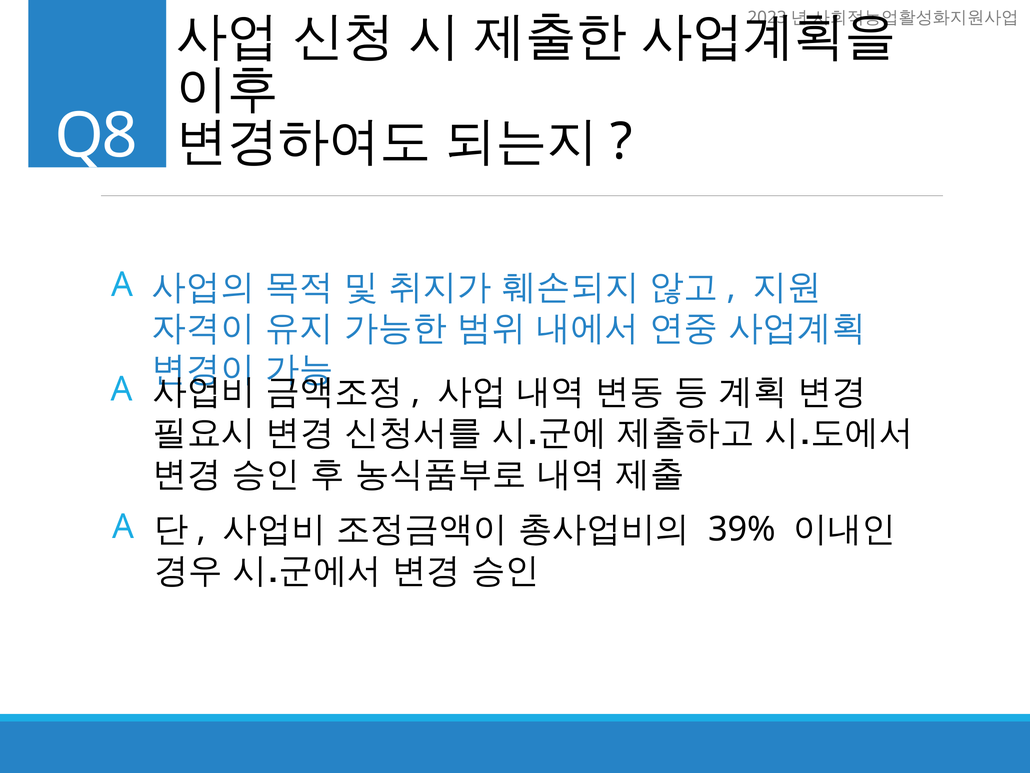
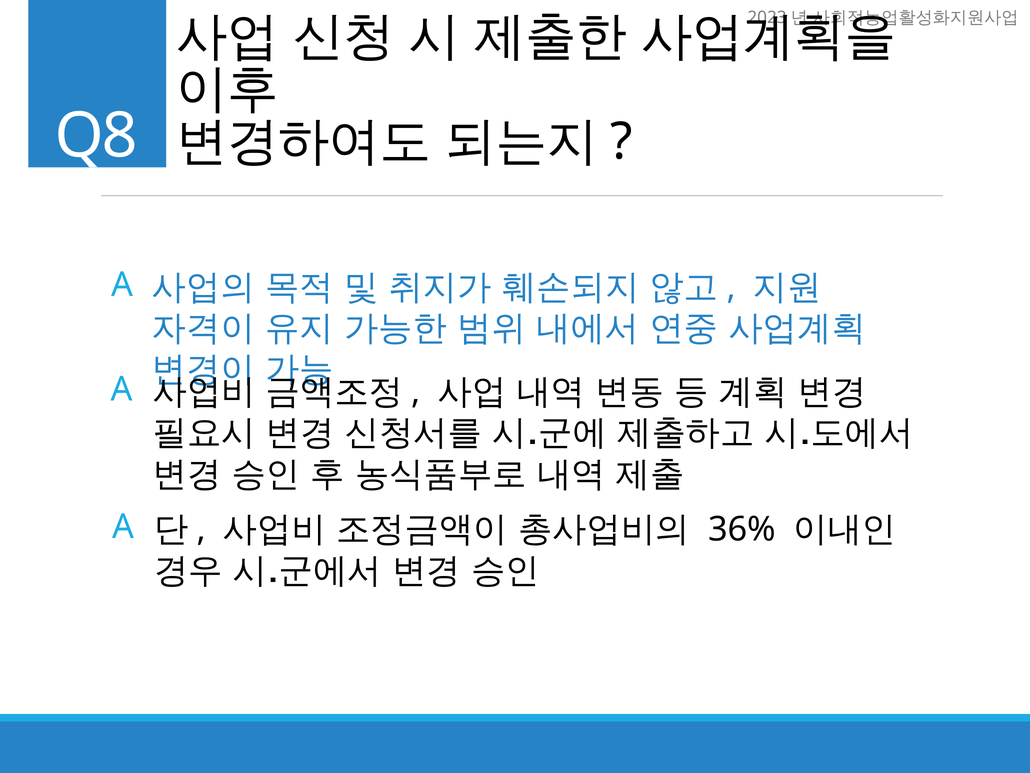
39%: 39% -> 36% (742, 529)
